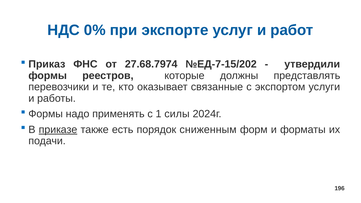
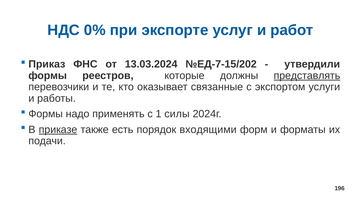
27.68.7974: 27.68.7974 -> 13.03.2024 (151, 64)
представлять underline: none -> present (307, 76)
сниженным: сниженным -> входящими (208, 130)
